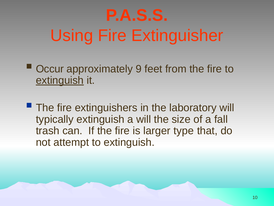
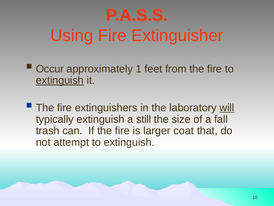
9: 9 -> 1 (139, 69)
will underline: none -> present (227, 108)
a will: will -> still (144, 119)
type: type -> coat (184, 131)
